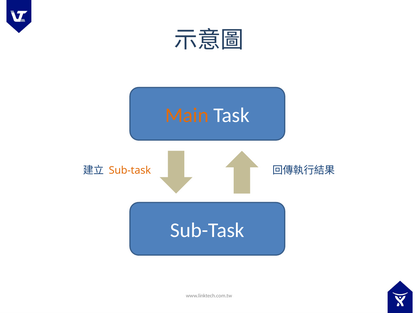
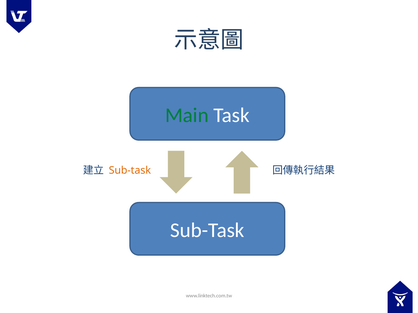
Main colour: orange -> green (187, 115)
